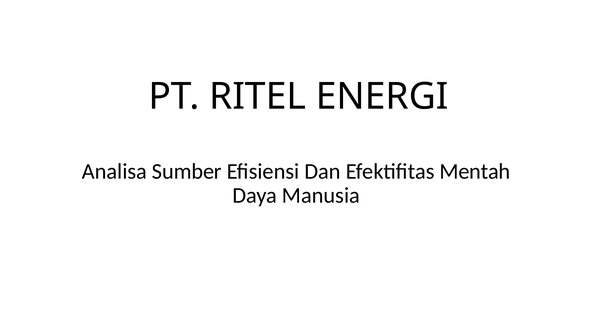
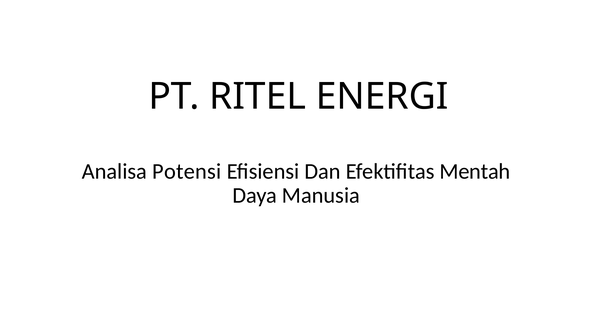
Sumber: Sumber -> Potensi (187, 171)
